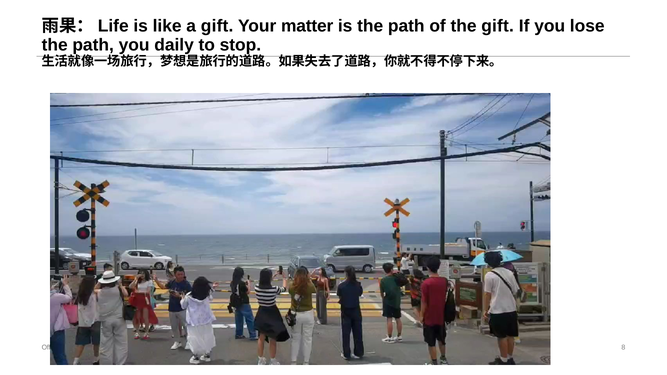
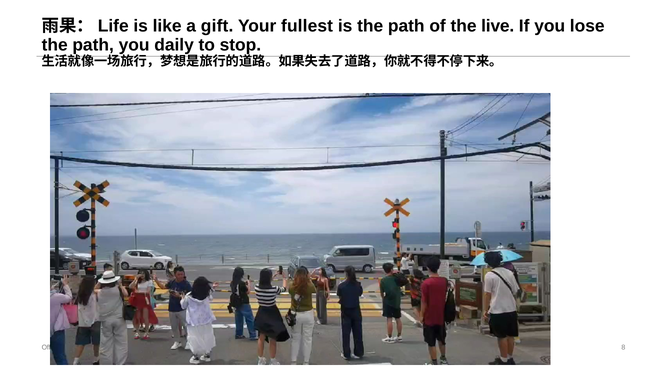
matter: matter -> fullest (307, 26)
the gift: gift -> live (498, 26)
